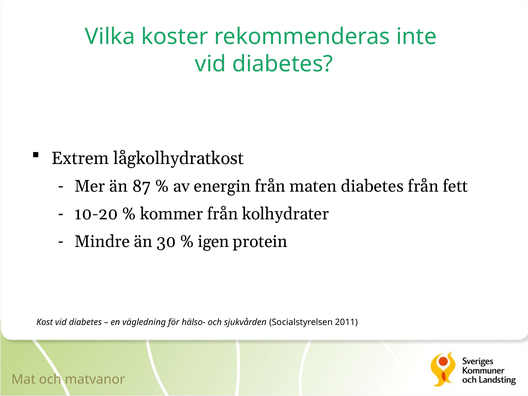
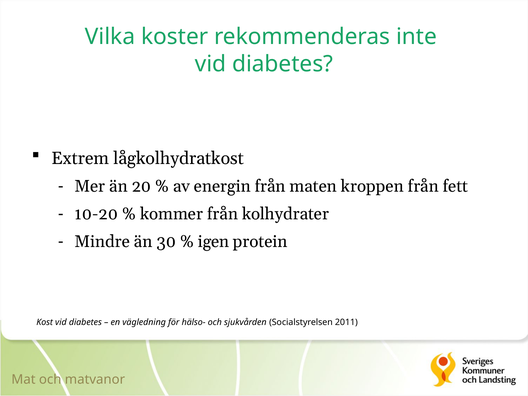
87: 87 -> 20 (142, 186)
maten diabetes: diabetes -> kroppen (372, 186)
